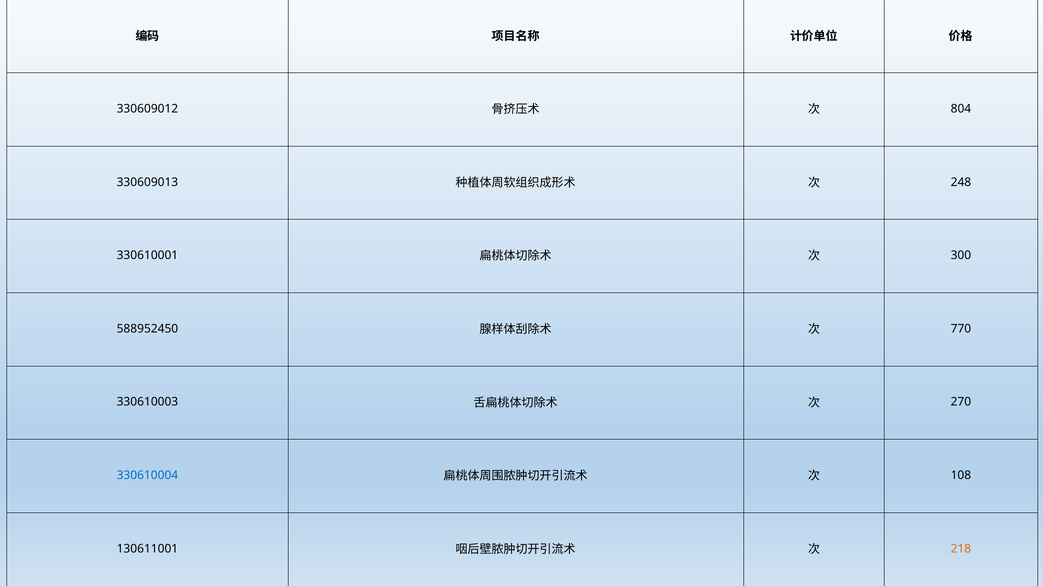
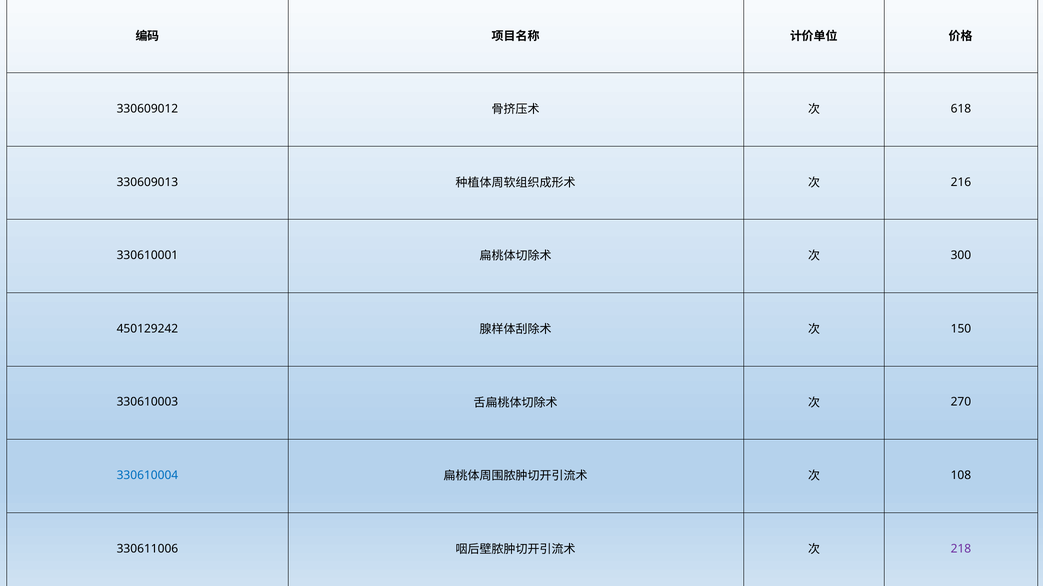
804: 804 -> 618 (961, 109)
248: 248 -> 216 (961, 182)
588952450: 588952450 -> 450129242 (147, 329)
770: 770 -> 150 (961, 329)
130611001: 130611001 -> 330611006 (147, 549)
218 colour: orange -> purple (961, 549)
